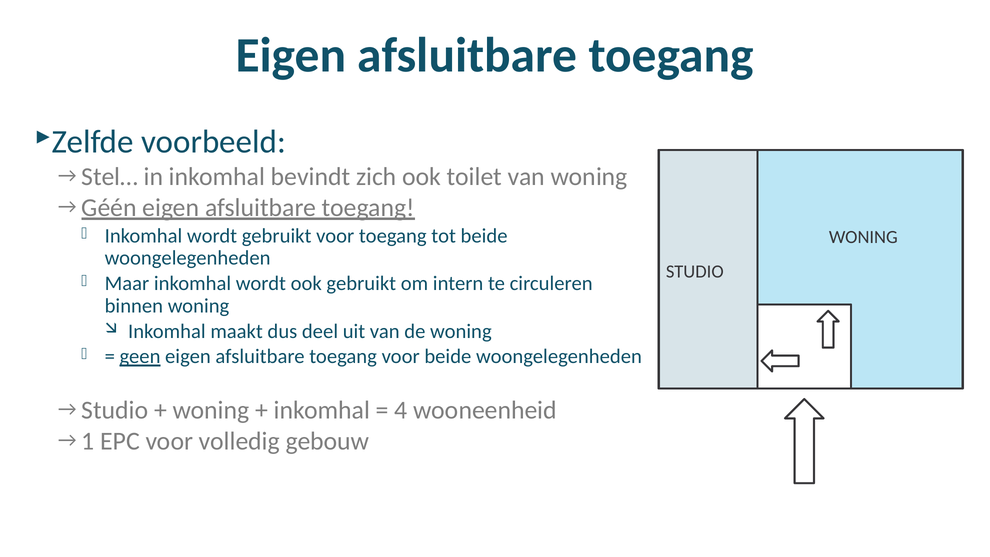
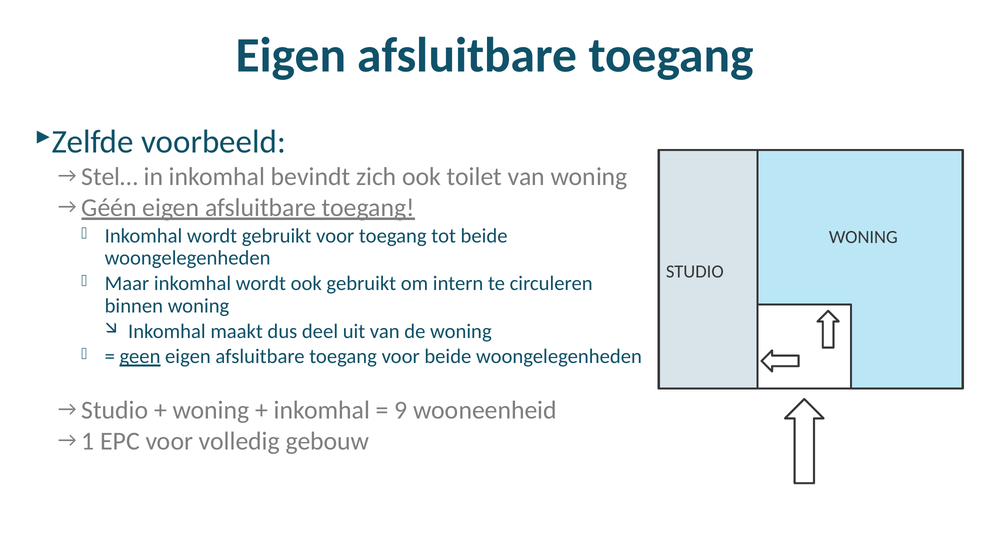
4: 4 -> 9 (401, 410)
